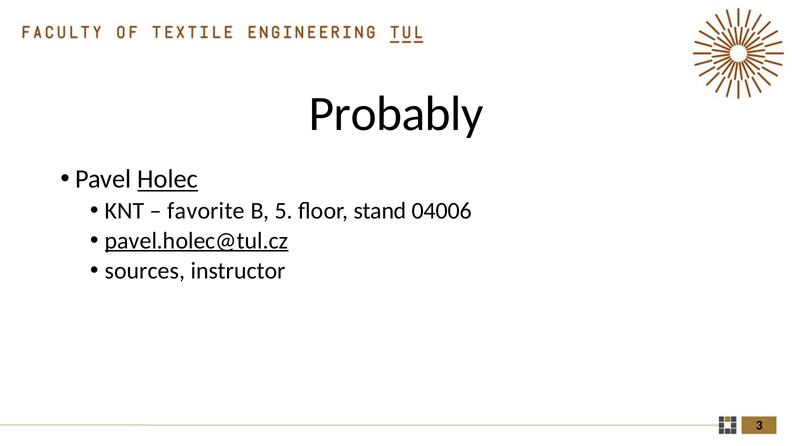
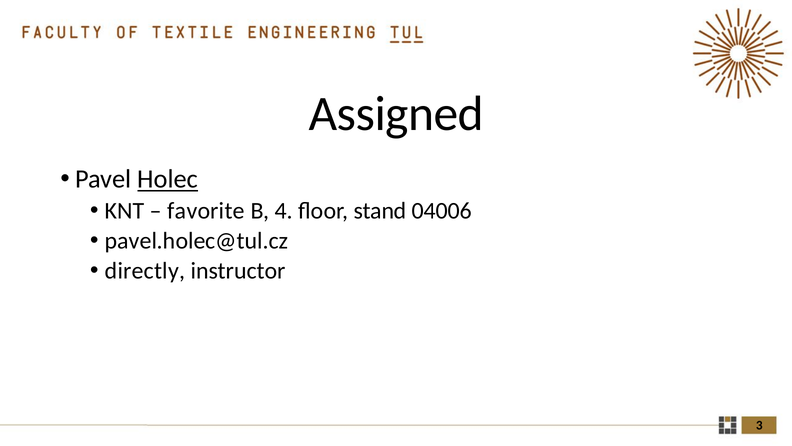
Probably: Probably -> Assigned (396, 114)
5: 5 -> 4 (284, 210)
pavel.holec@tul.cz underline: present -> none (197, 240)
sources: sources -> directly (145, 270)
